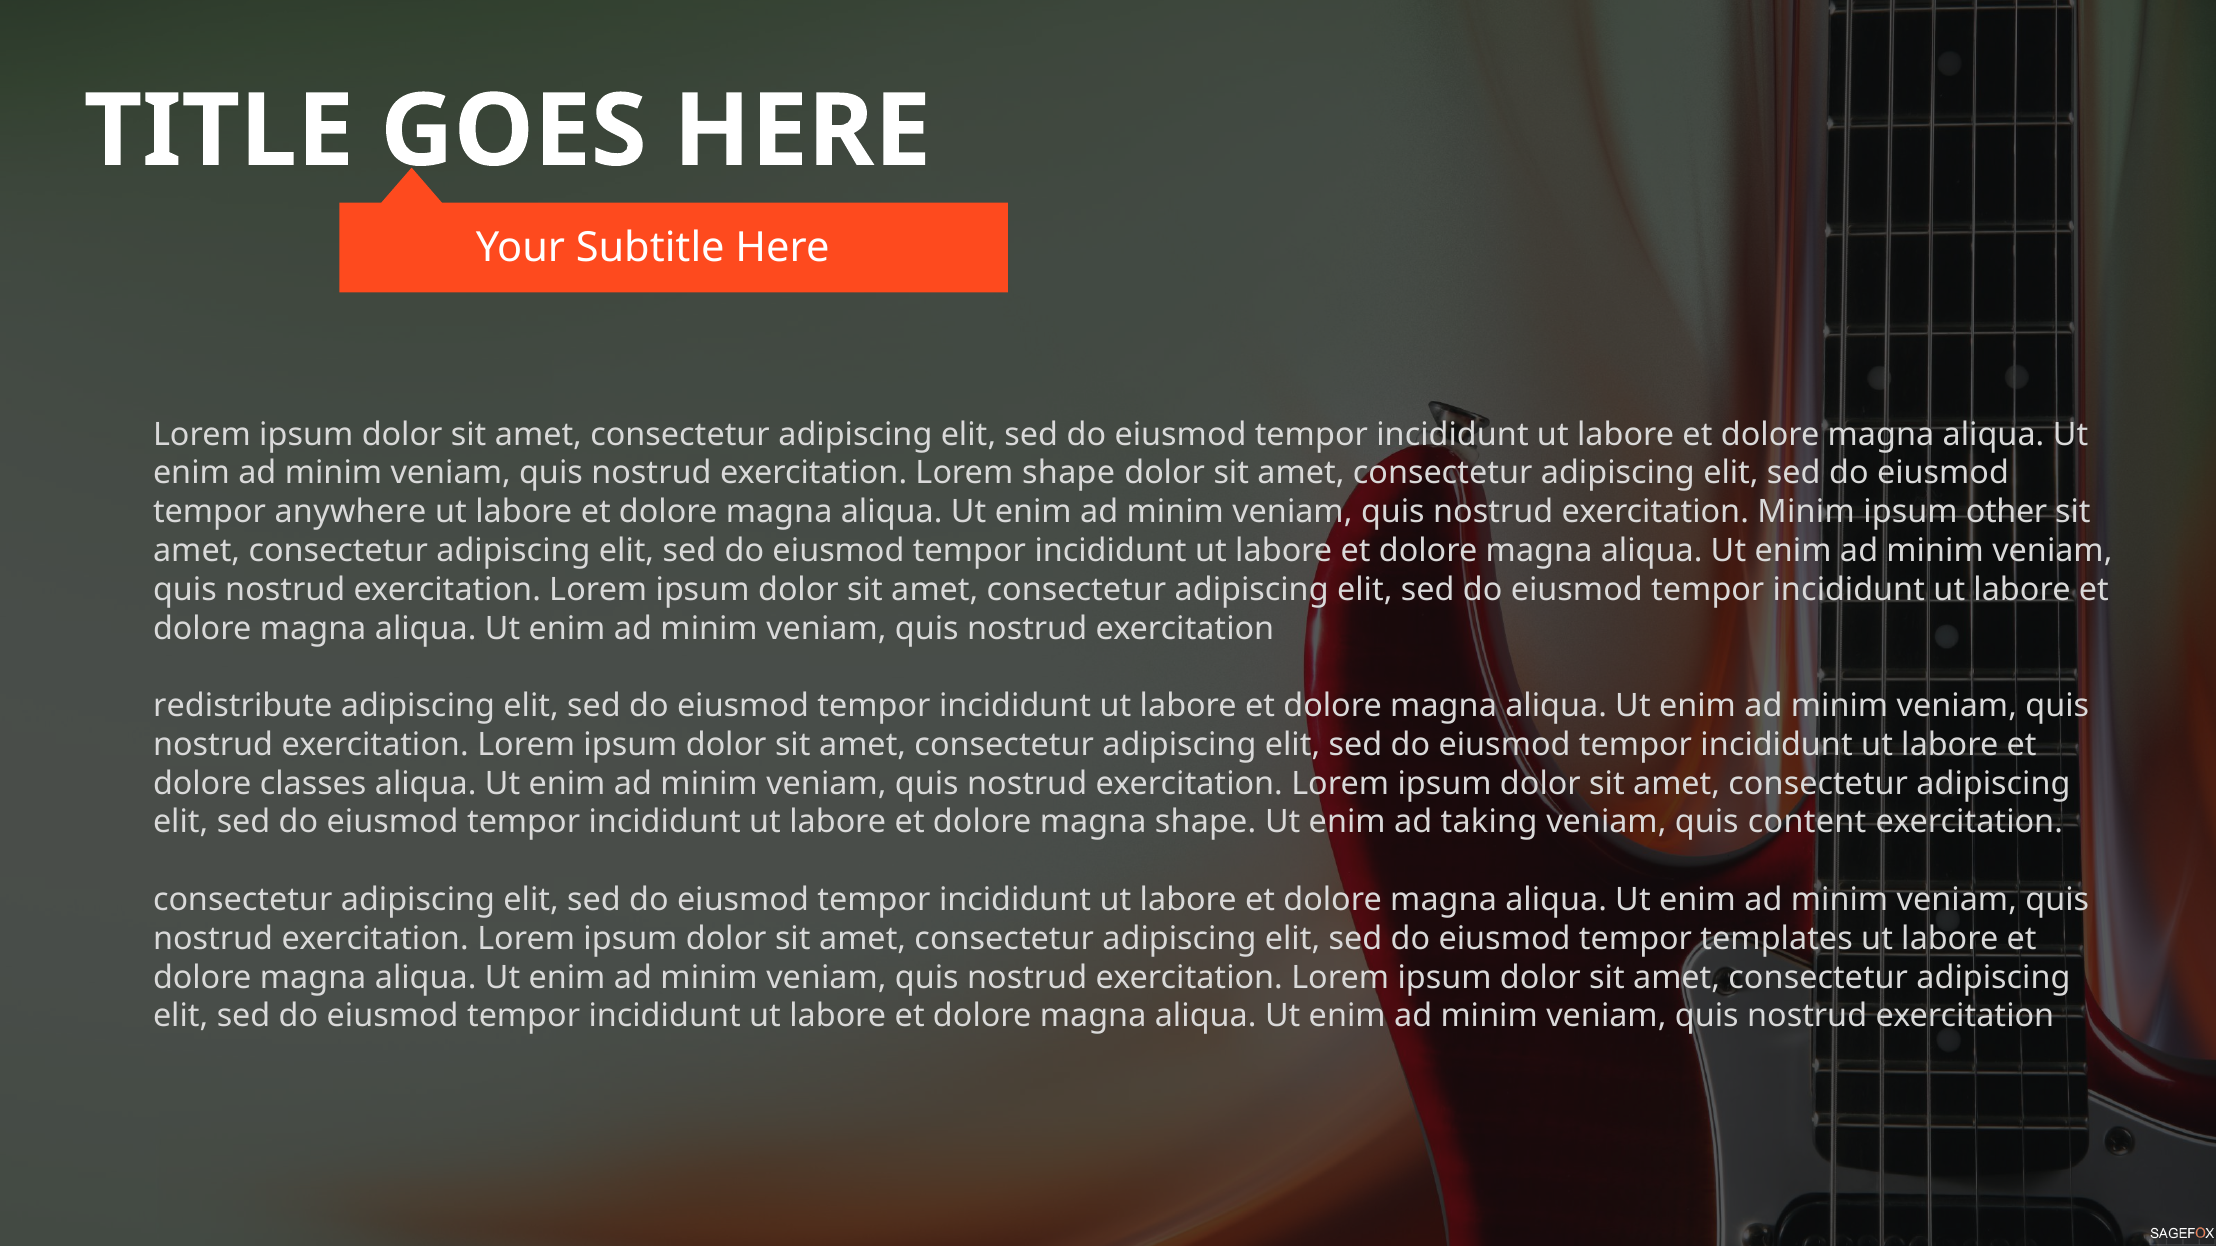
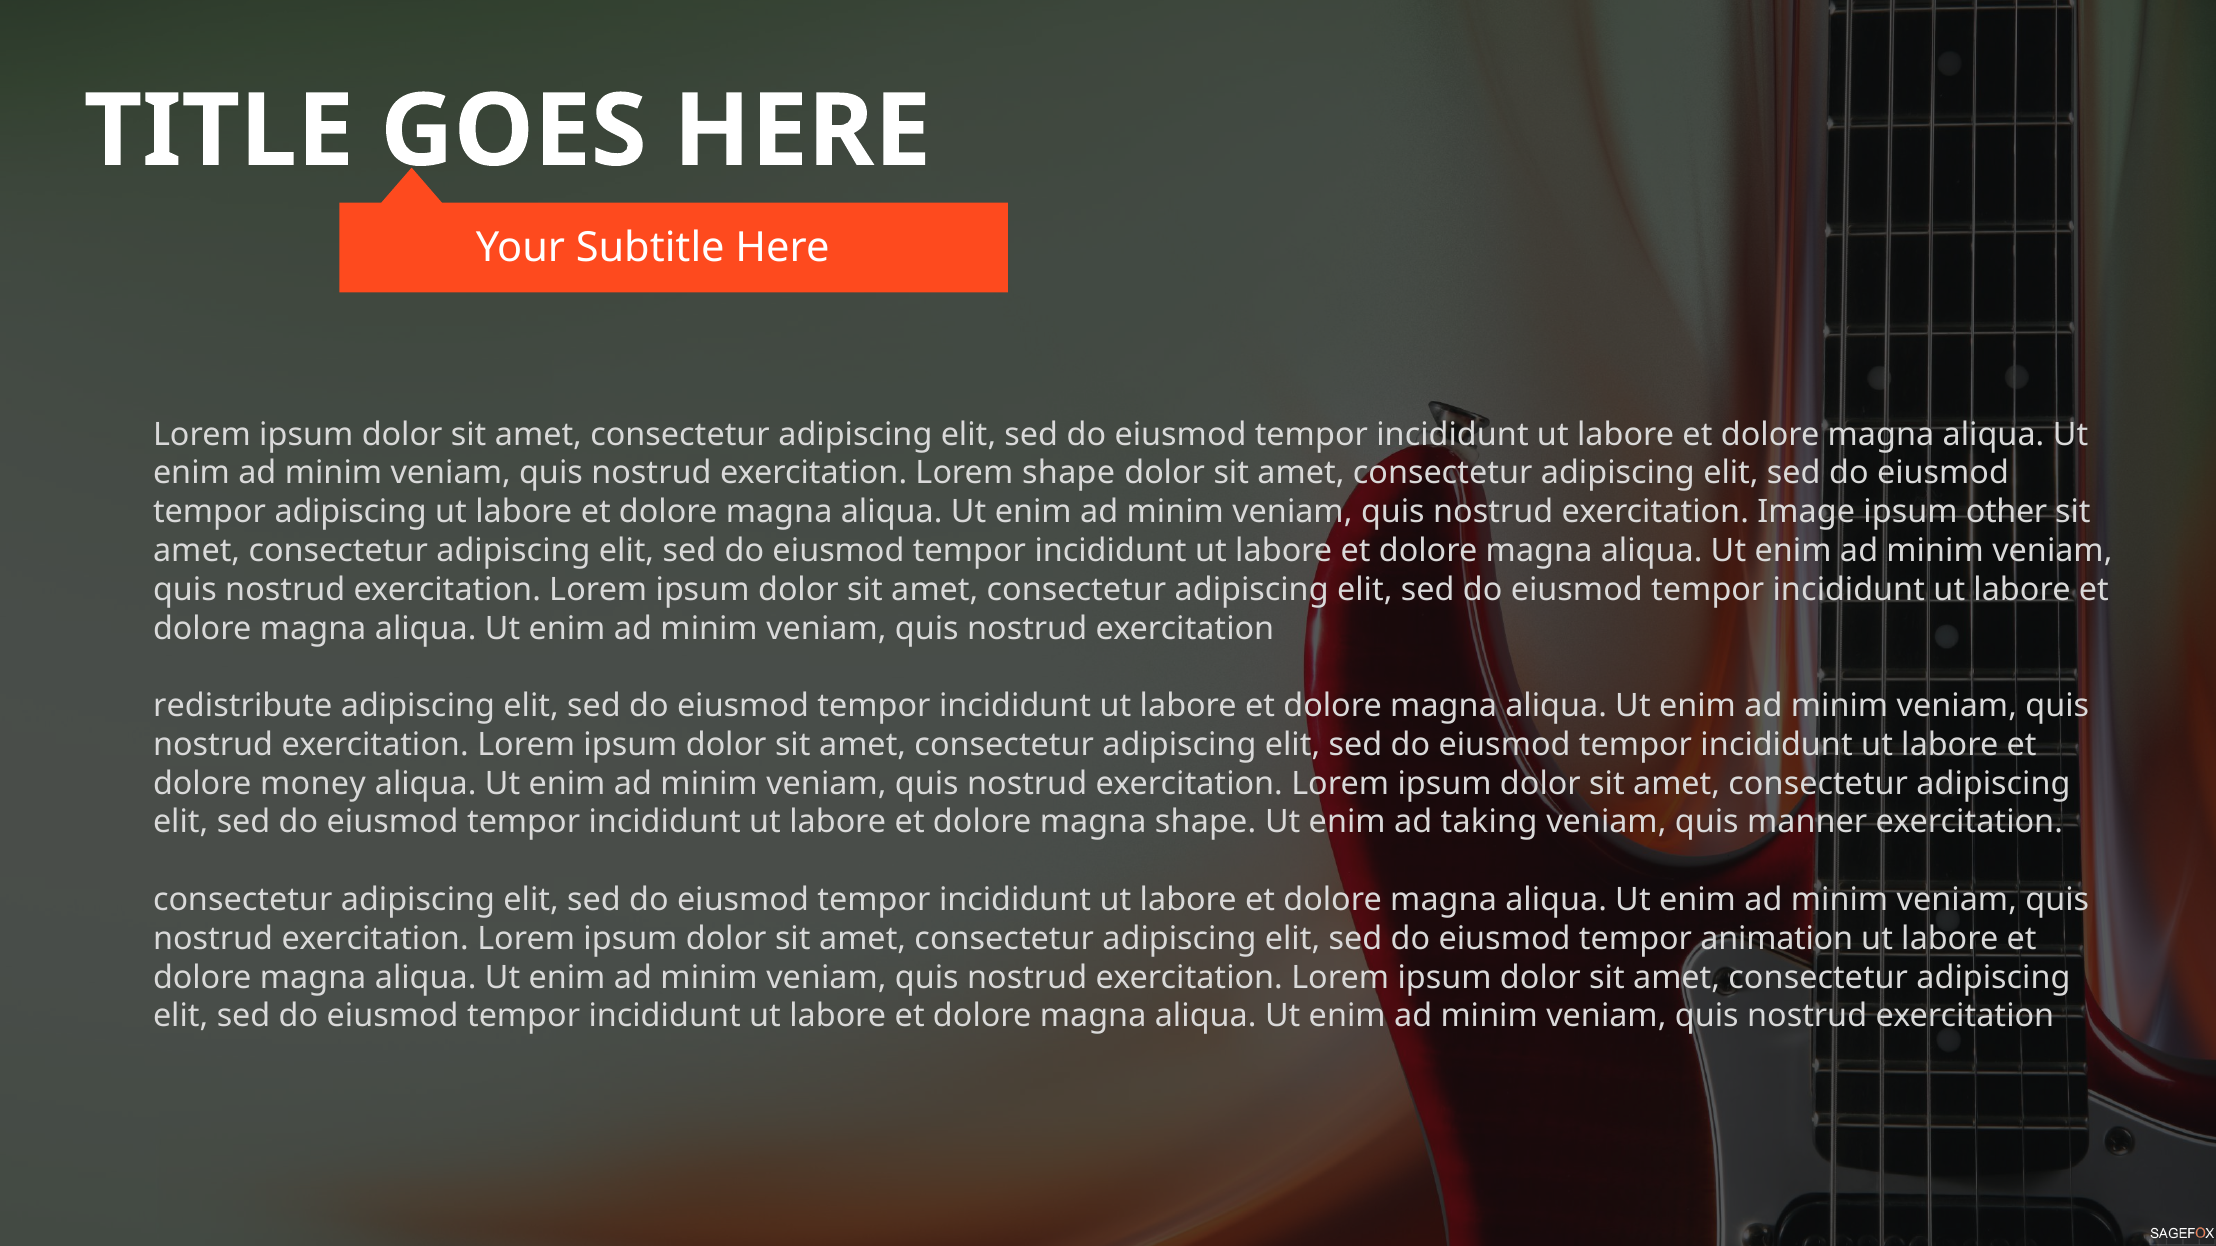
tempor anywhere: anywhere -> adipiscing (351, 512)
exercitation Minim: Minim -> Image (1806, 512)
classes: classes -> money (313, 784)
content: content -> manner (1807, 823)
templates: templates -> animation (1777, 939)
